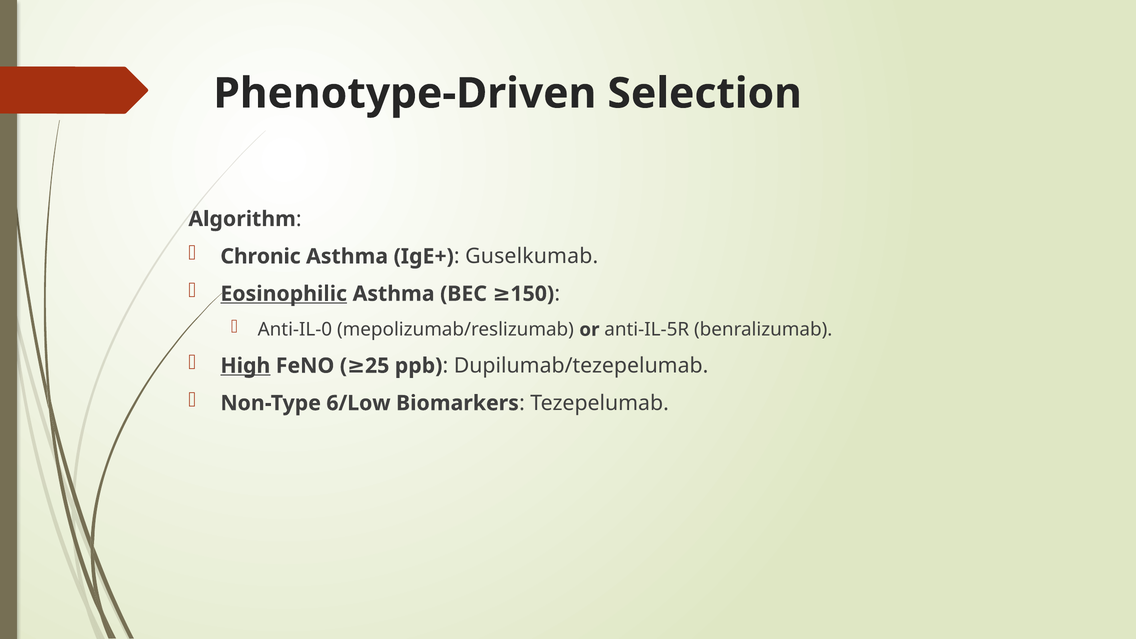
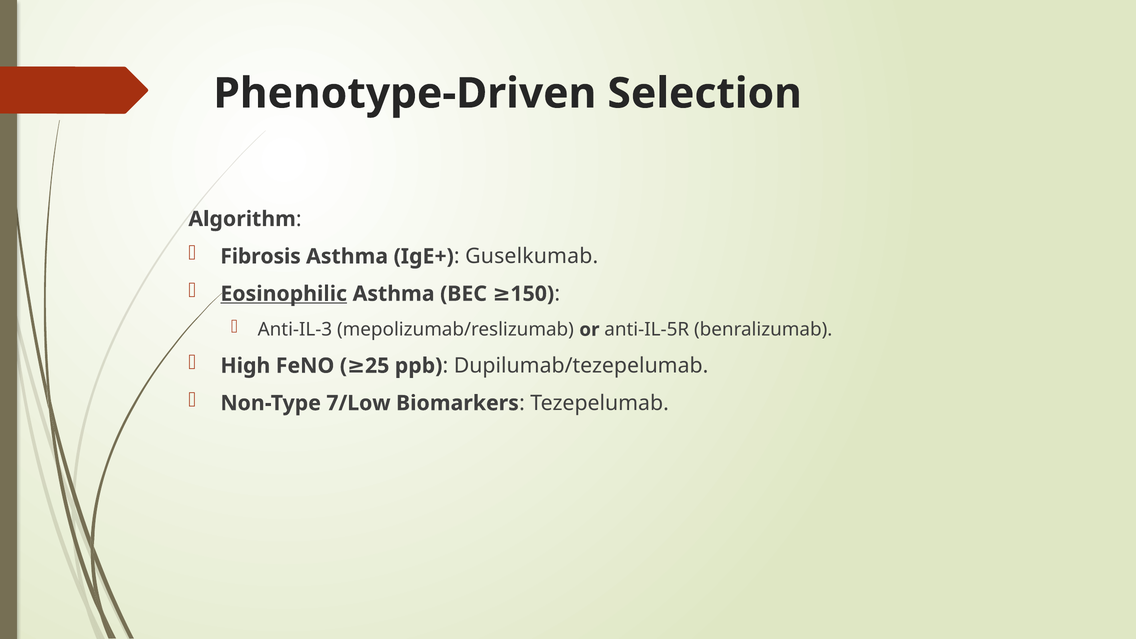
Chronic: Chronic -> Fibrosis (261, 256)
Anti-IL-0: Anti-IL-0 -> Anti-IL-3 (295, 330)
High underline: present -> none (245, 366)
6/Low: 6/Low -> 7/Low (358, 403)
